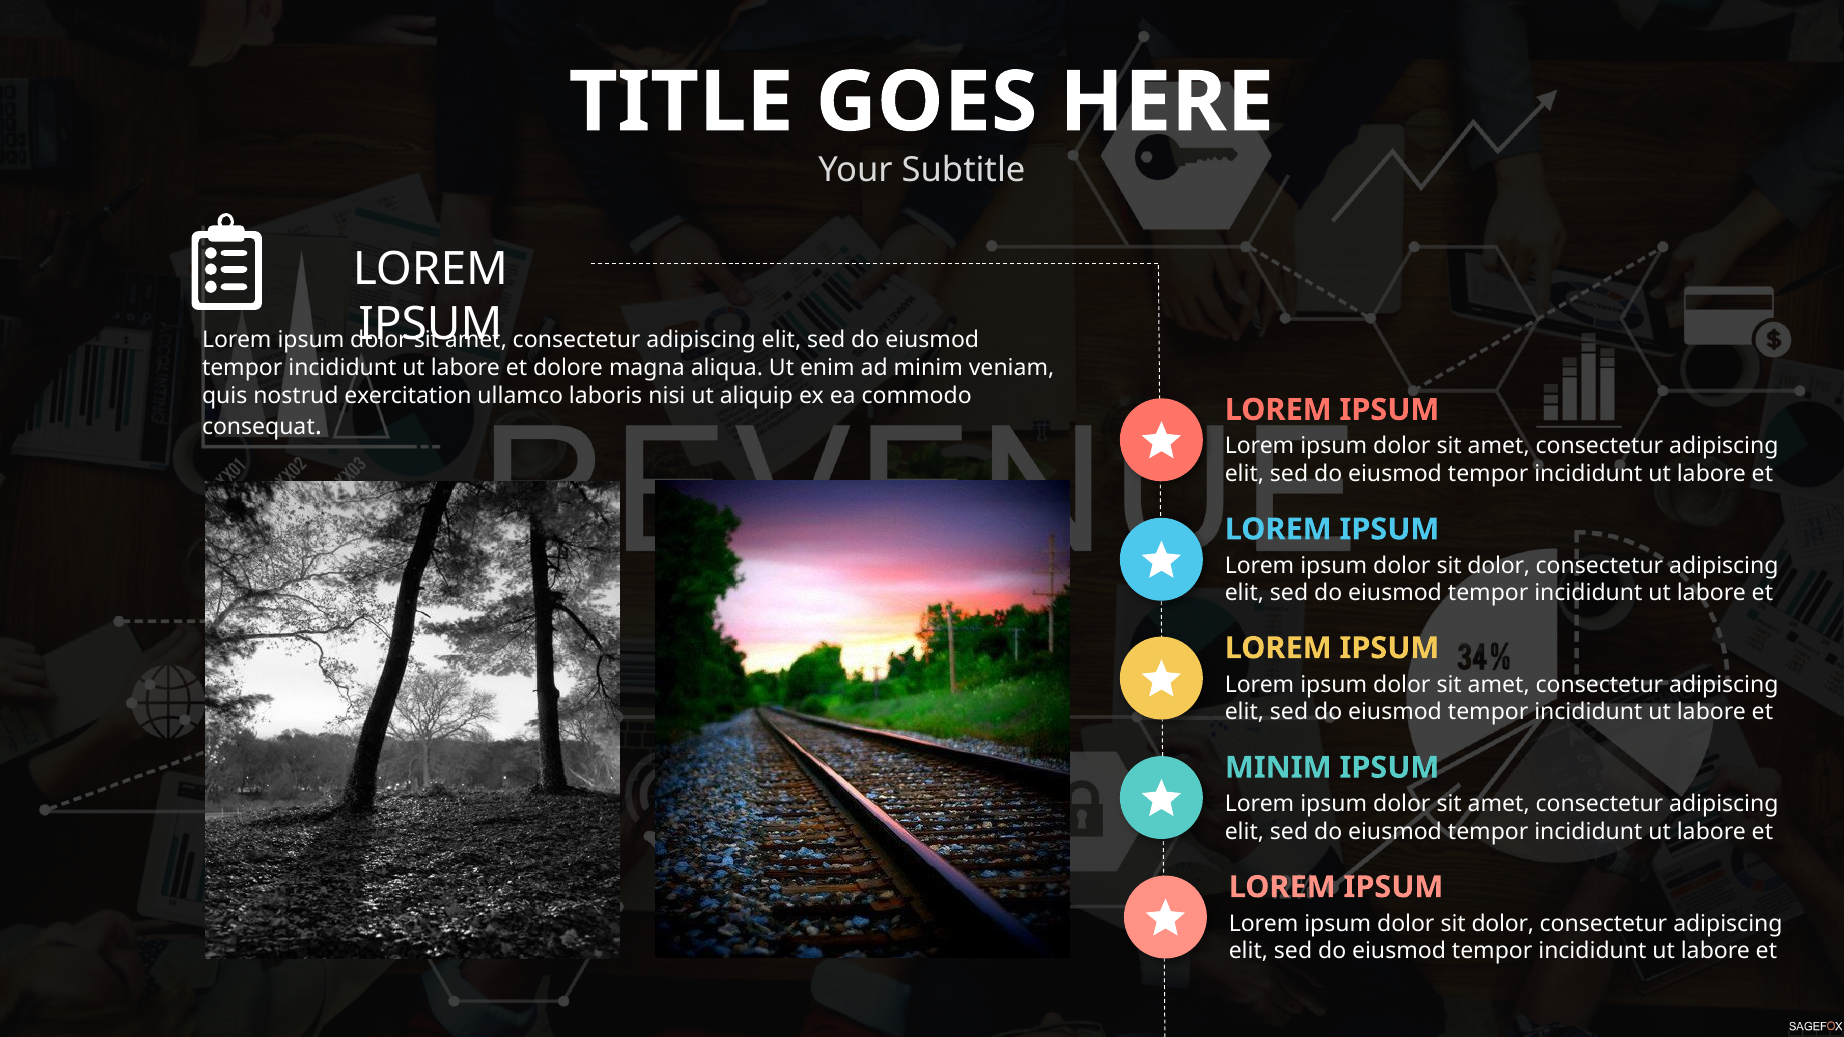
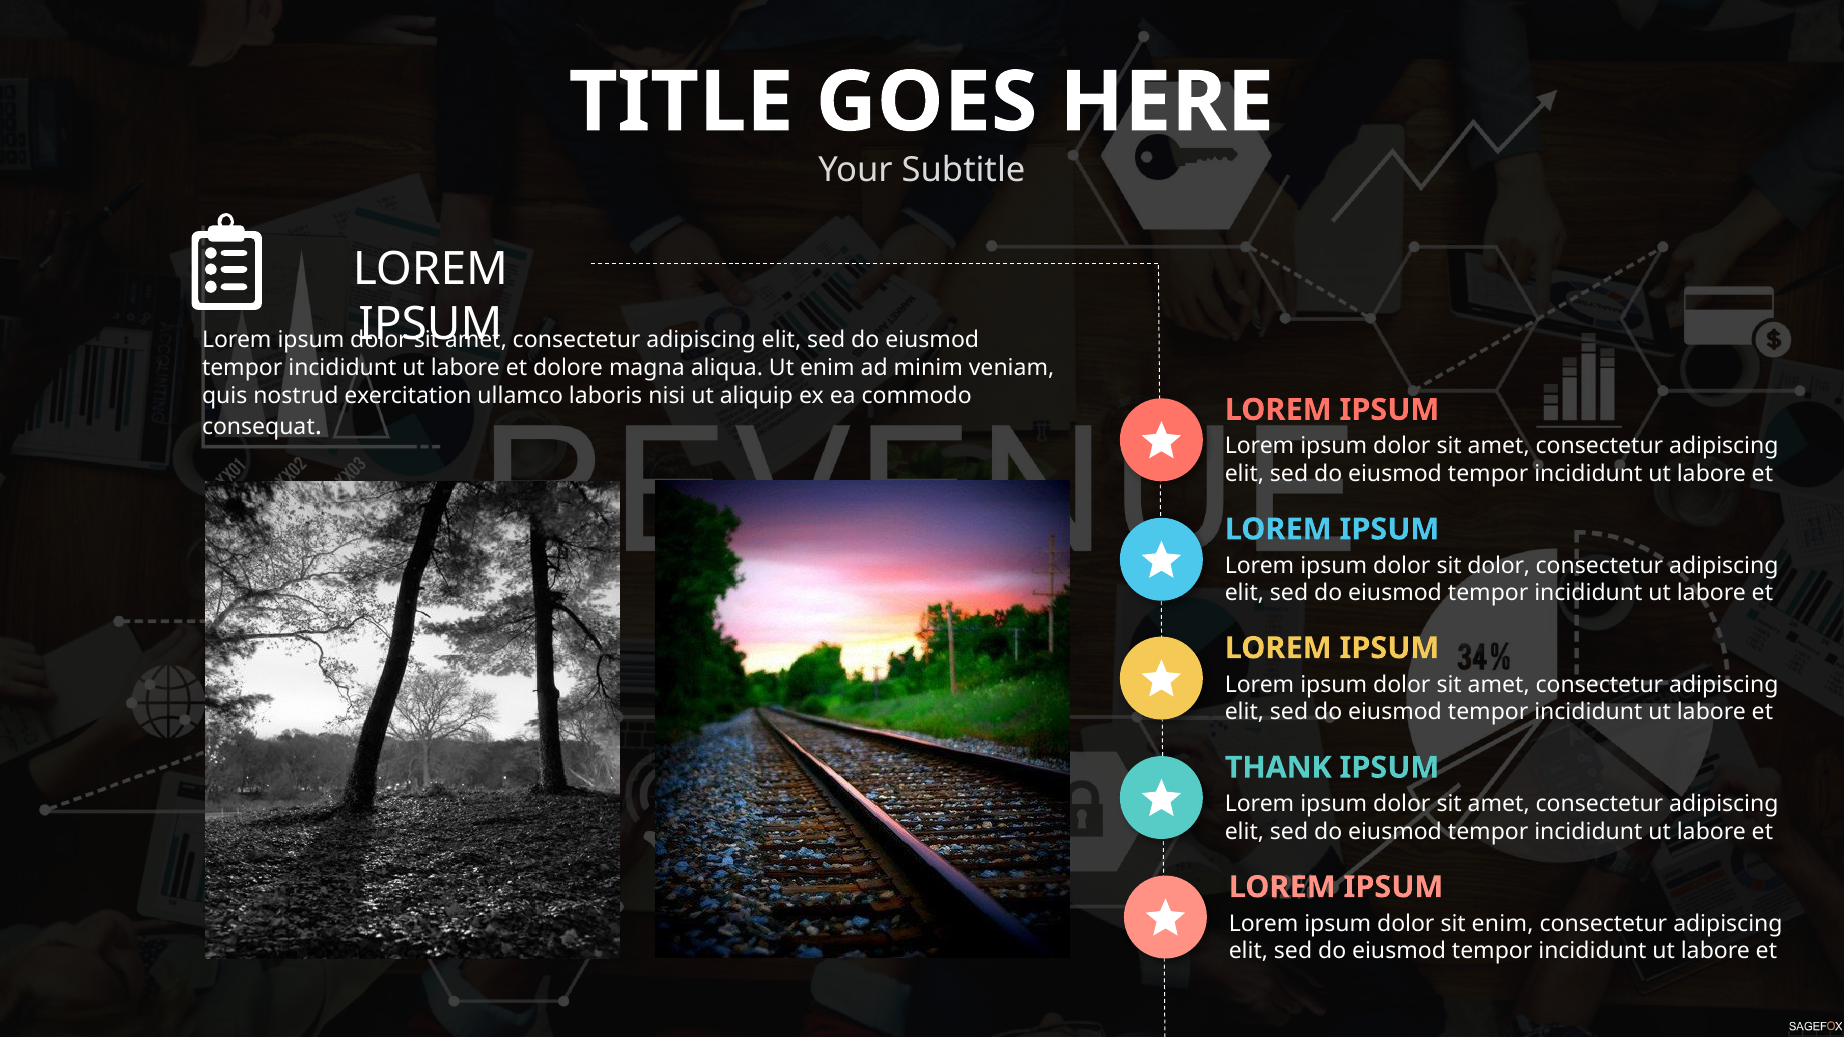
MINIM: MINIM -> THANK (1278, 768)
dolor: dolor -> enim (1503, 924)
